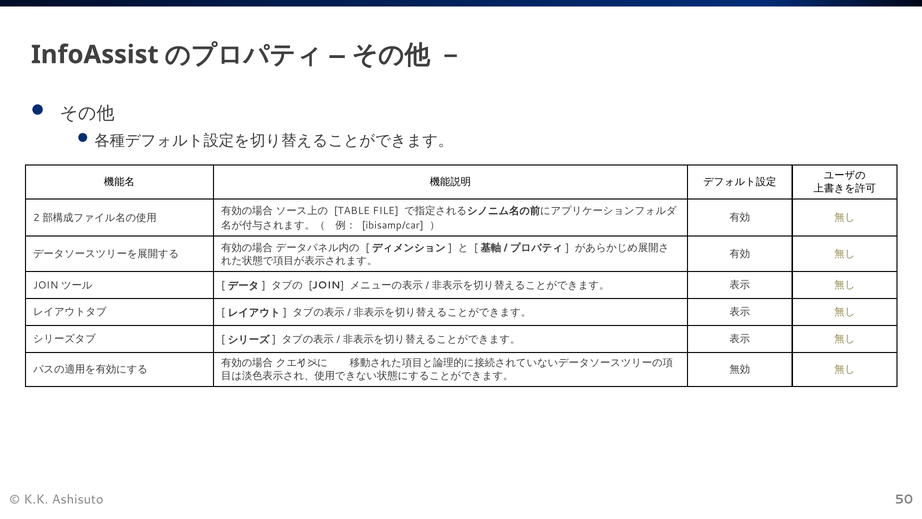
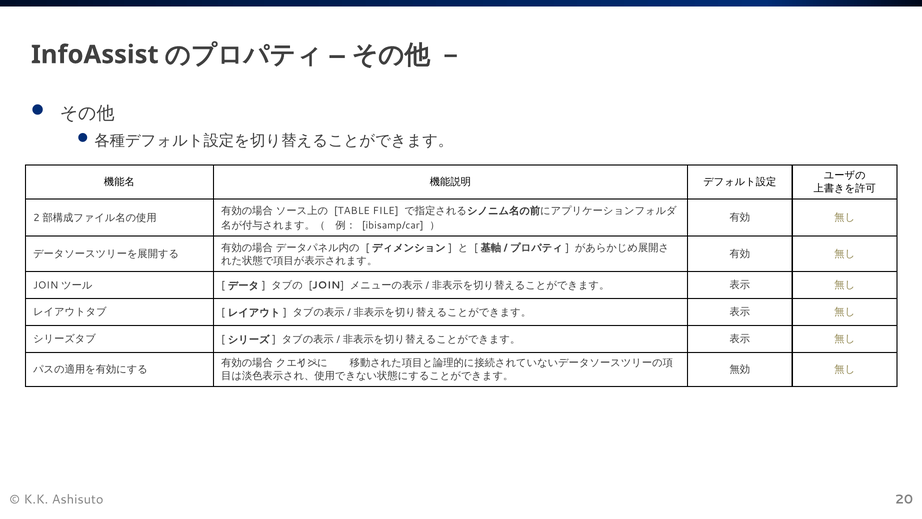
50: 50 -> 20 (904, 499)
